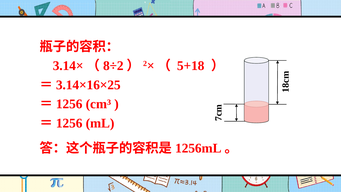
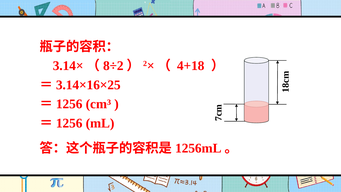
5+18: 5+18 -> 4+18 (191, 66)
